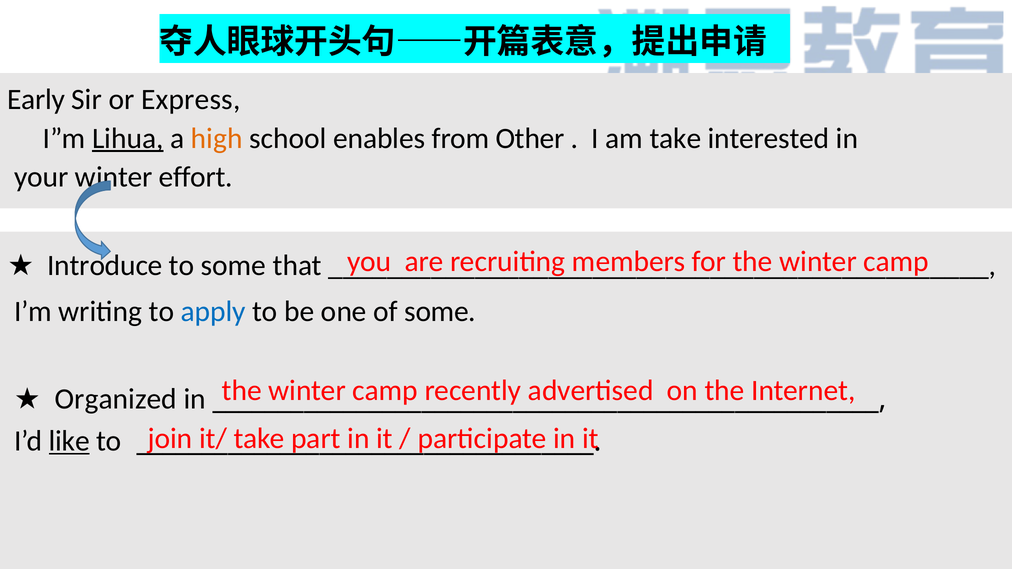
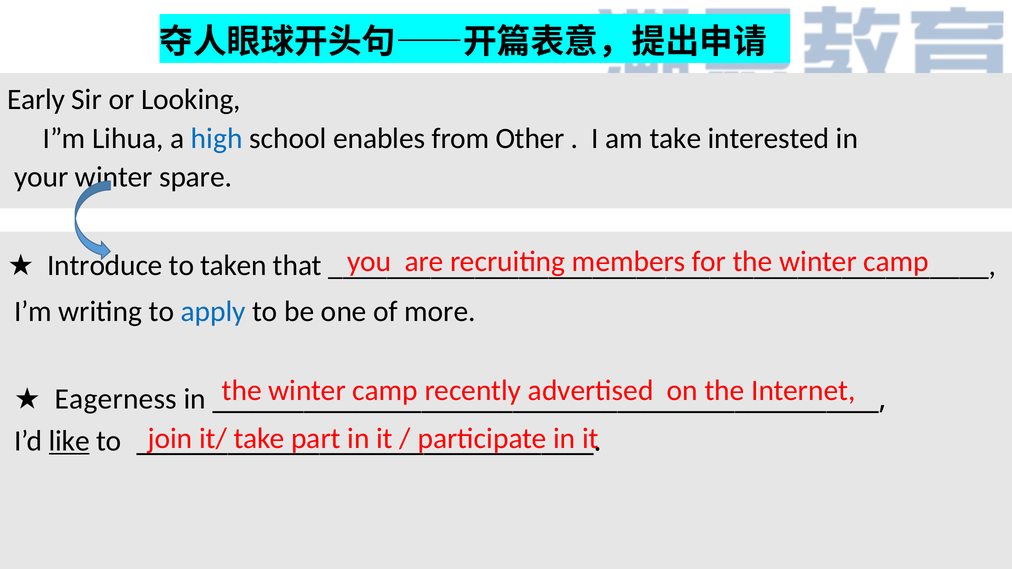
Express: Express -> Looking (191, 100)
Lihua underline: present -> none (128, 138)
high colour: orange -> blue (217, 138)
effort: effort -> spare (196, 177)
to some: some -> taken (234, 266)
of some: some -> more (440, 312)
Organized: Organized -> Eagerness (116, 399)
